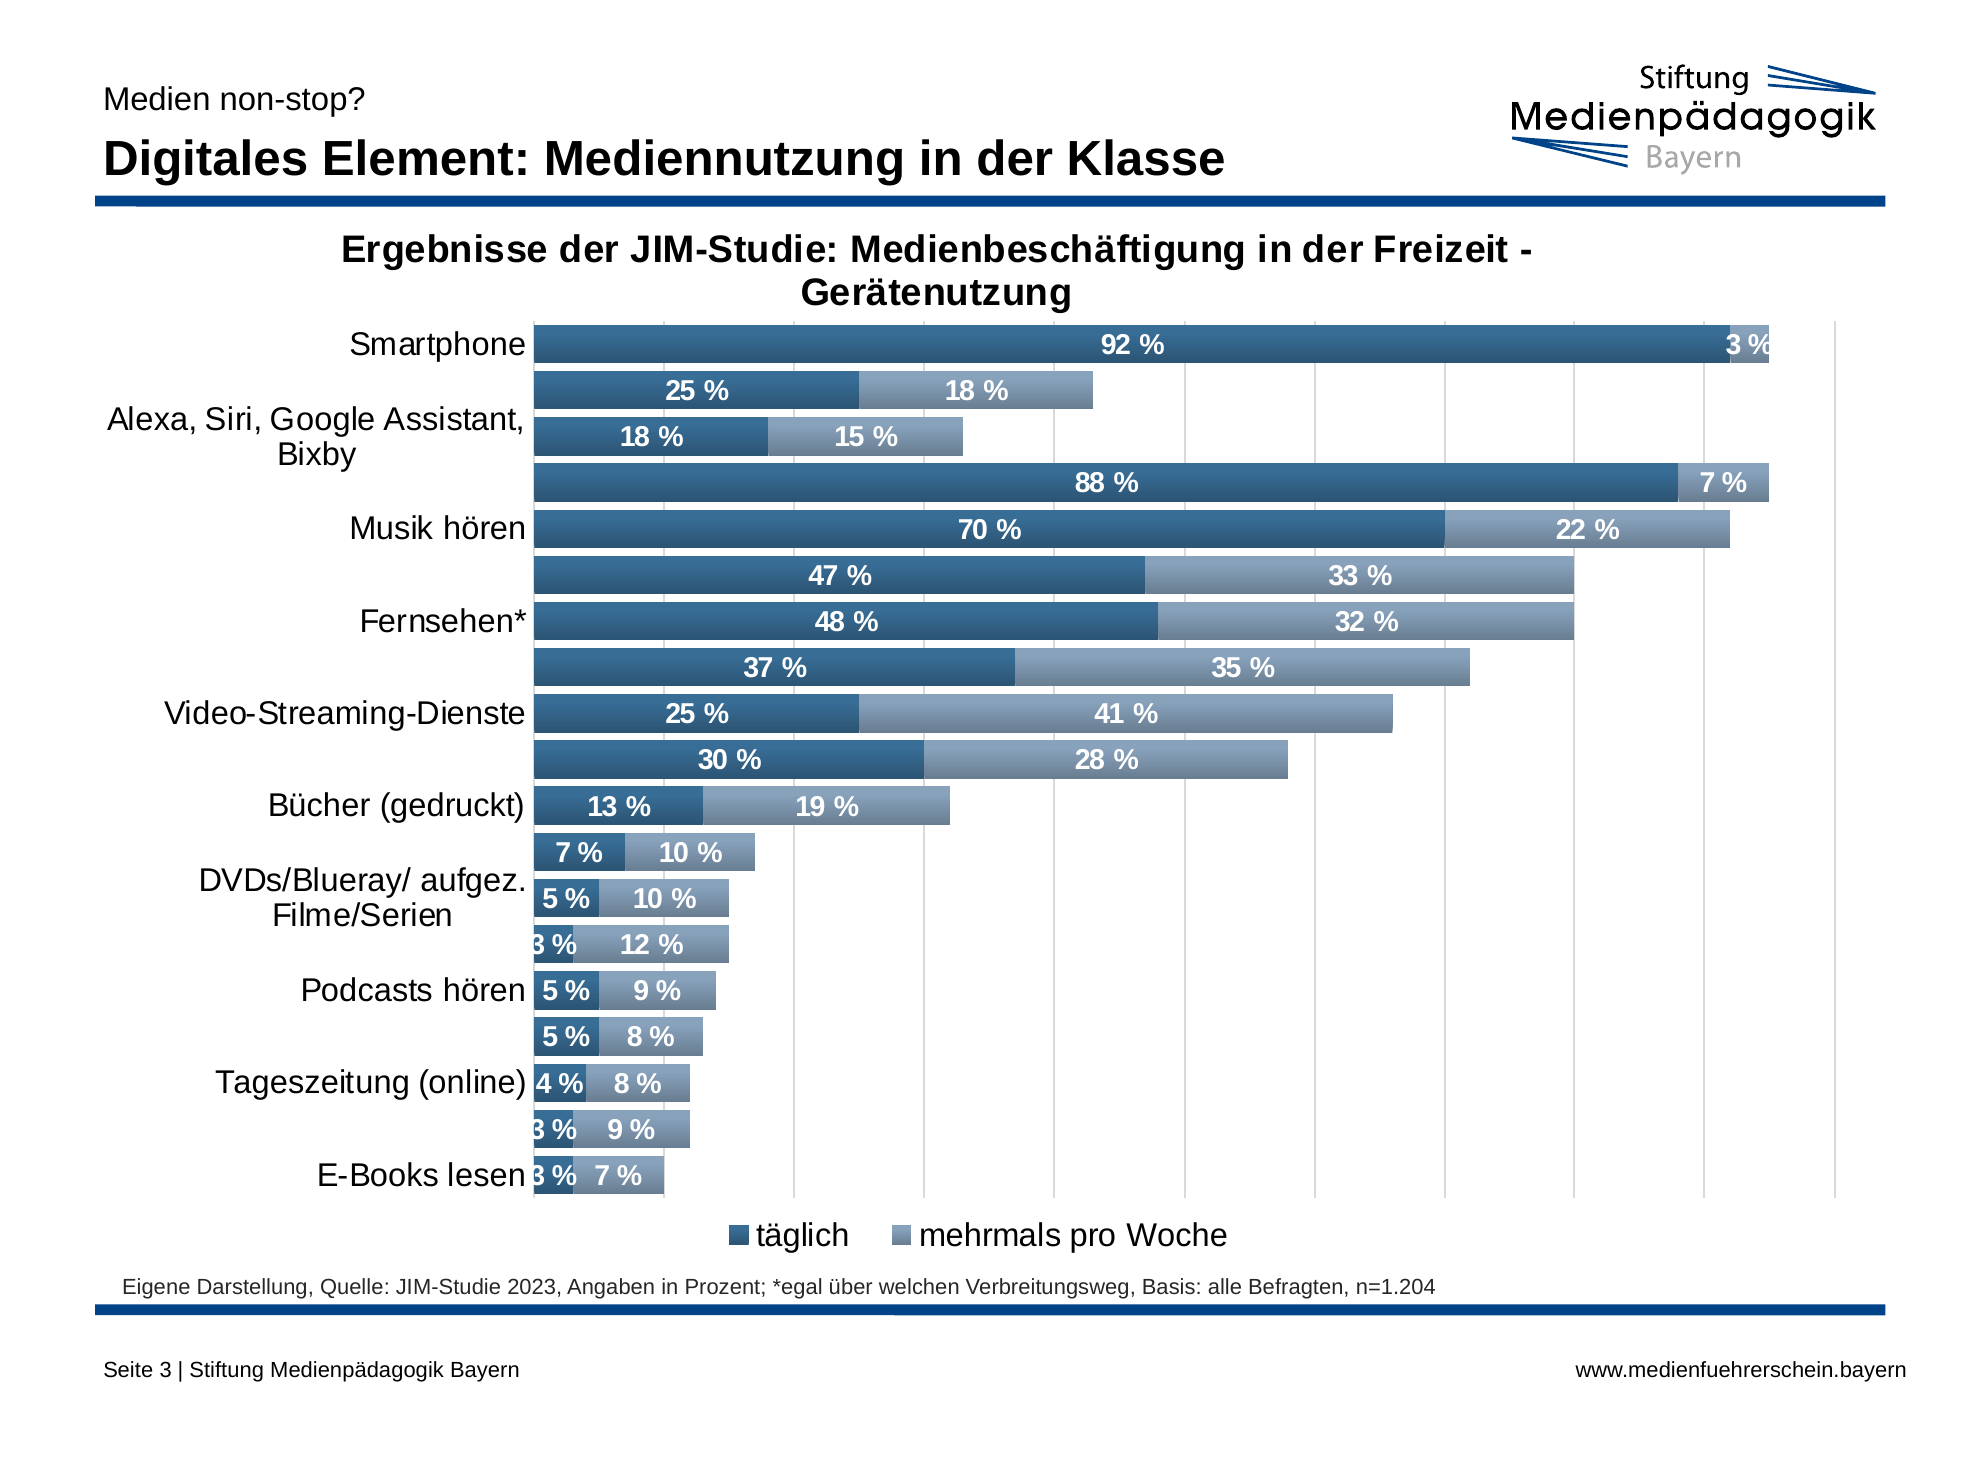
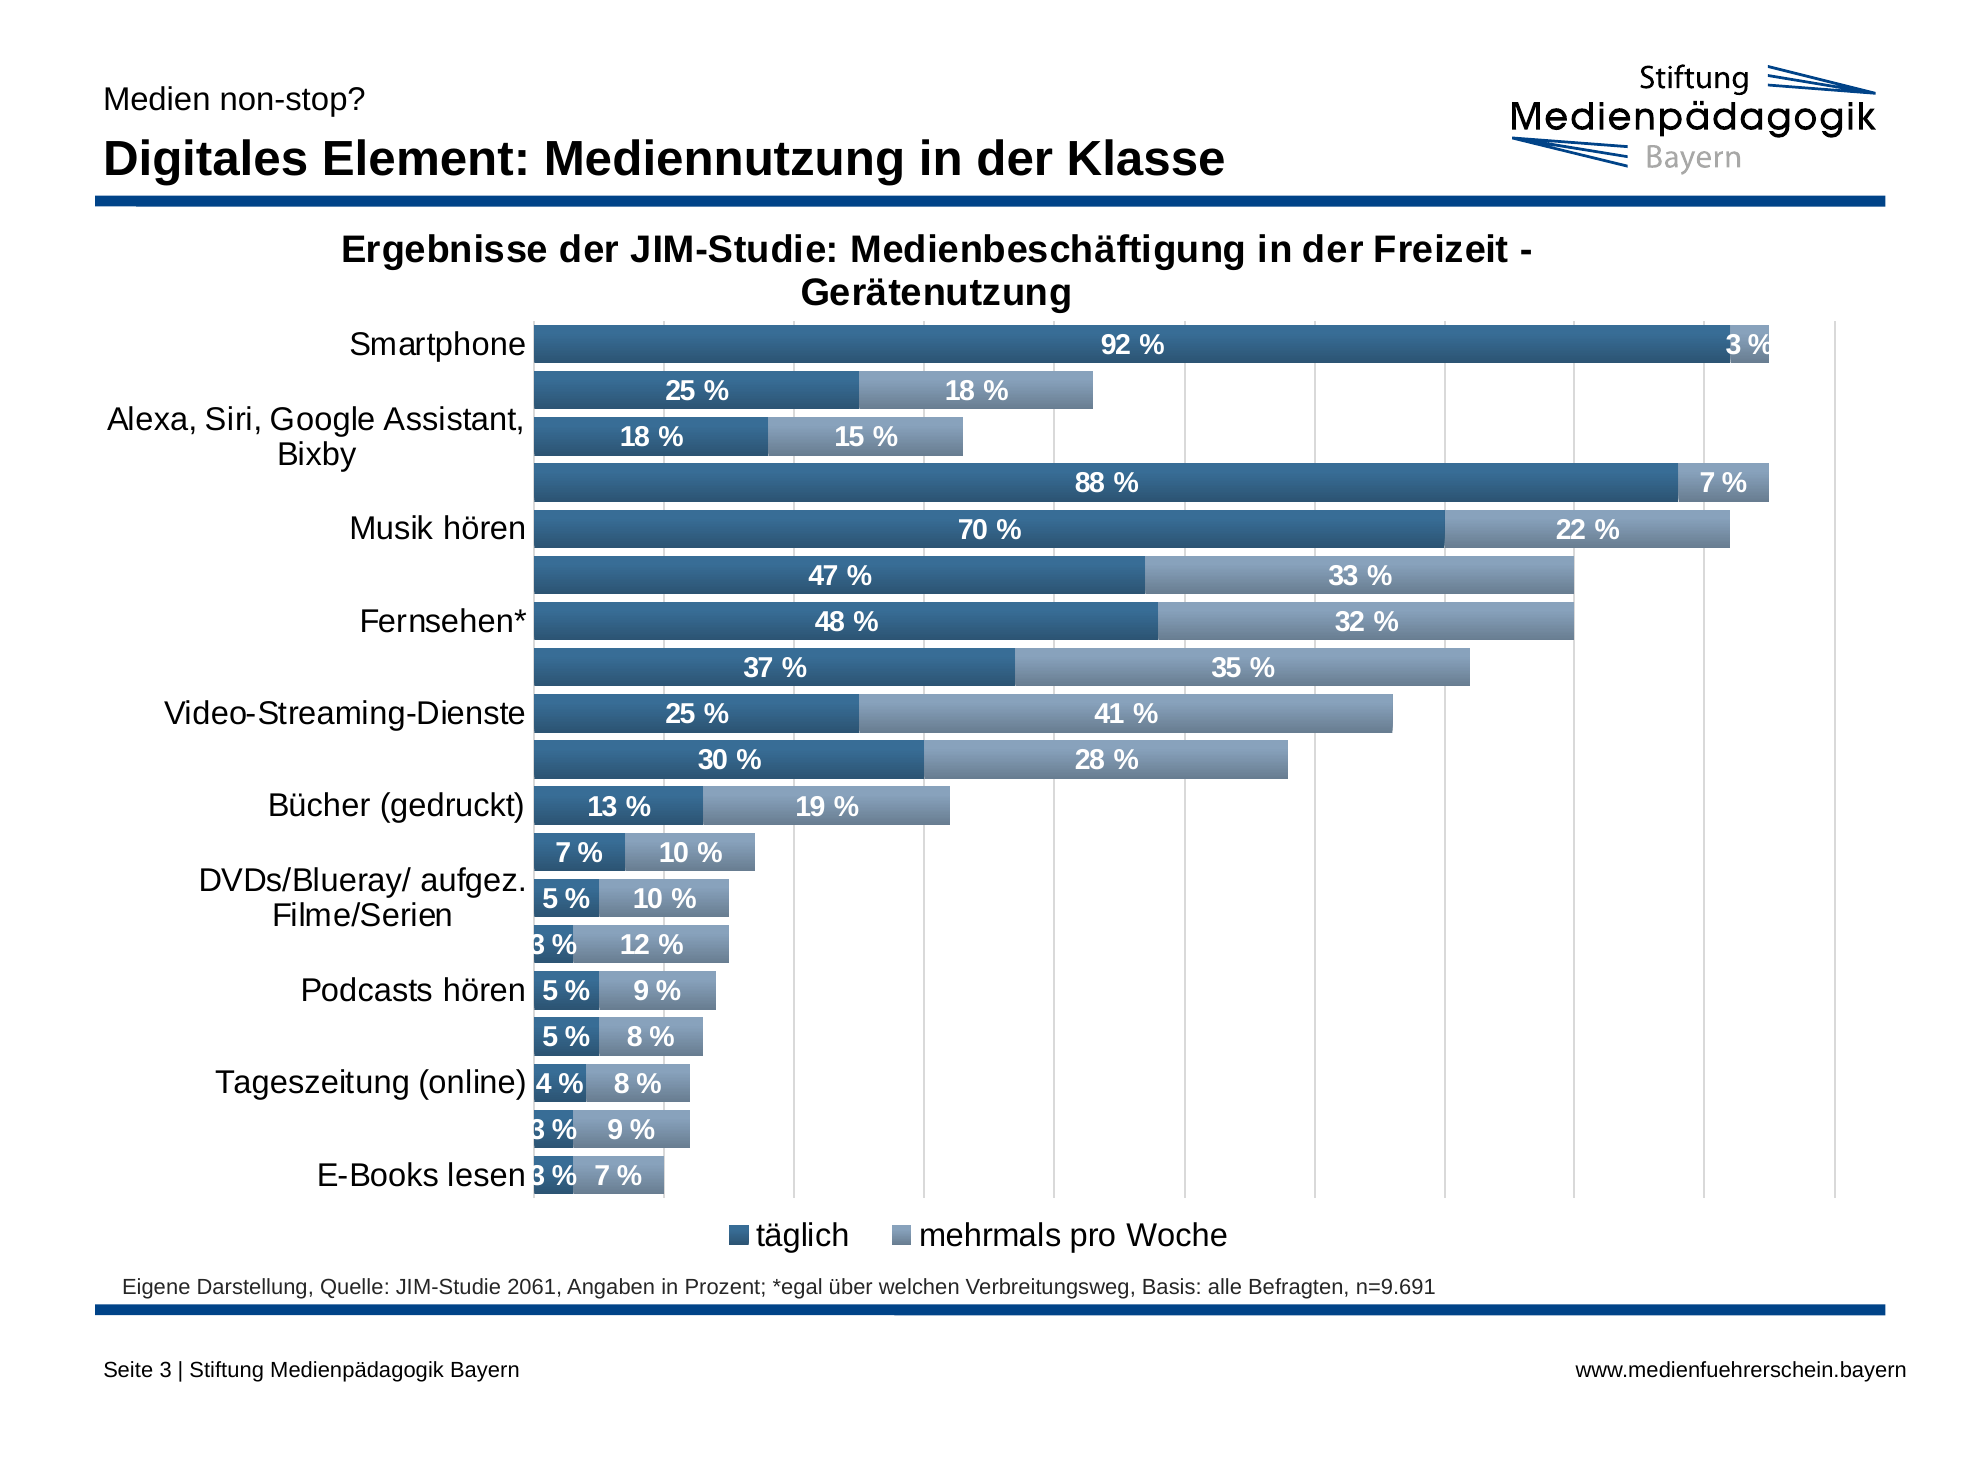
2023: 2023 -> 2061 (535, 1287)
n=1.204: n=1.204 -> n=9.691 (1396, 1287)
